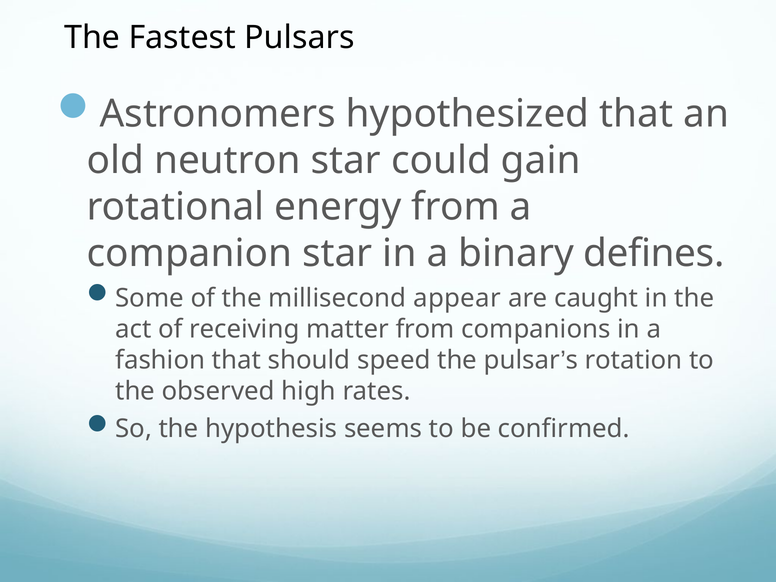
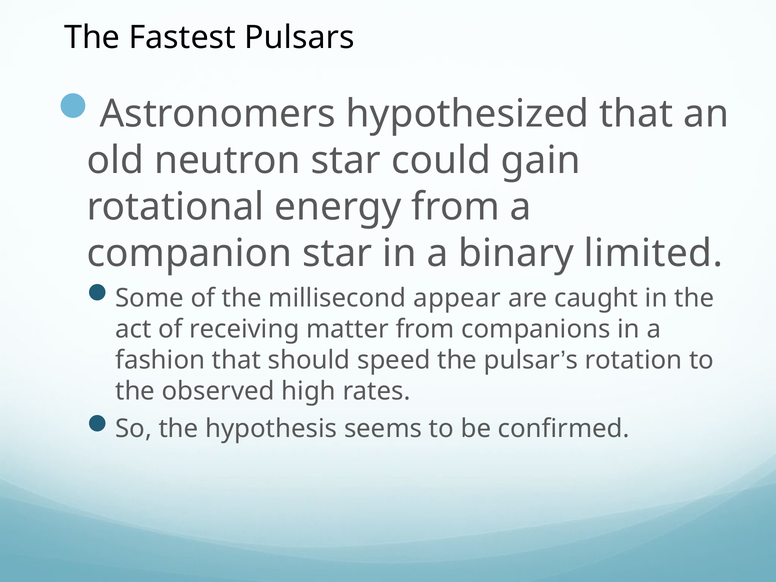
defines: defines -> limited (653, 254)
